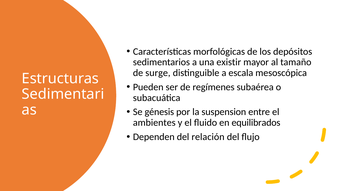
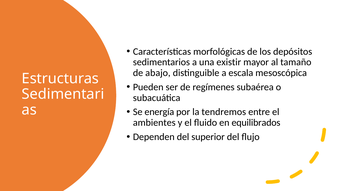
surge: surge -> abajo (158, 73)
génesis: génesis -> energía (159, 112)
suspension: suspension -> tendremos (224, 112)
relación: relación -> superior (208, 137)
